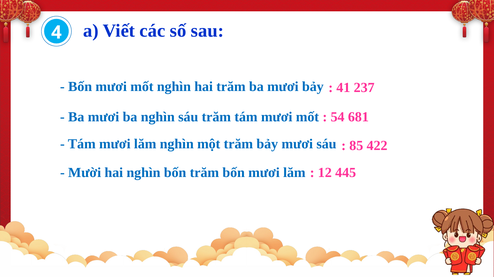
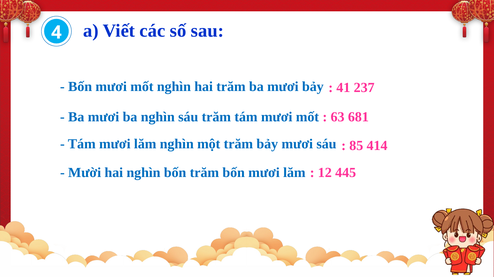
54: 54 -> 63 (338, 117)
422: 422 -> 414 (377, 146)
